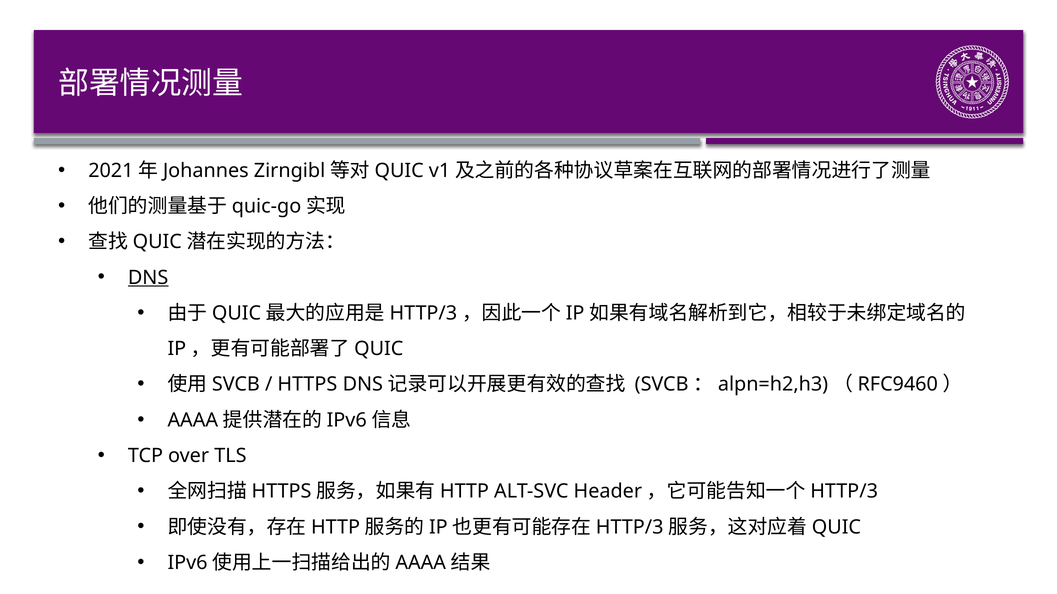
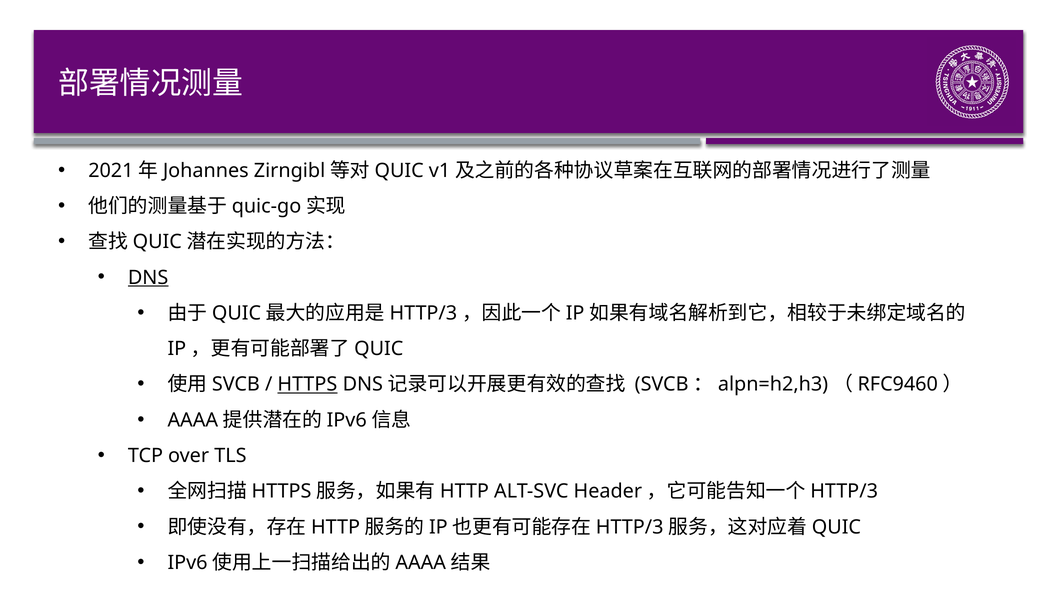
HTTPS underline: none -> present (307, 385)
